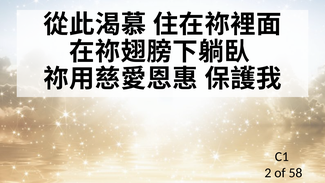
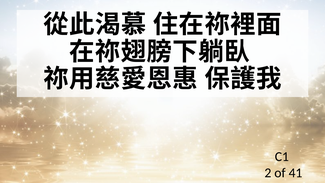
58: 58 -> 41 (295, 173)
